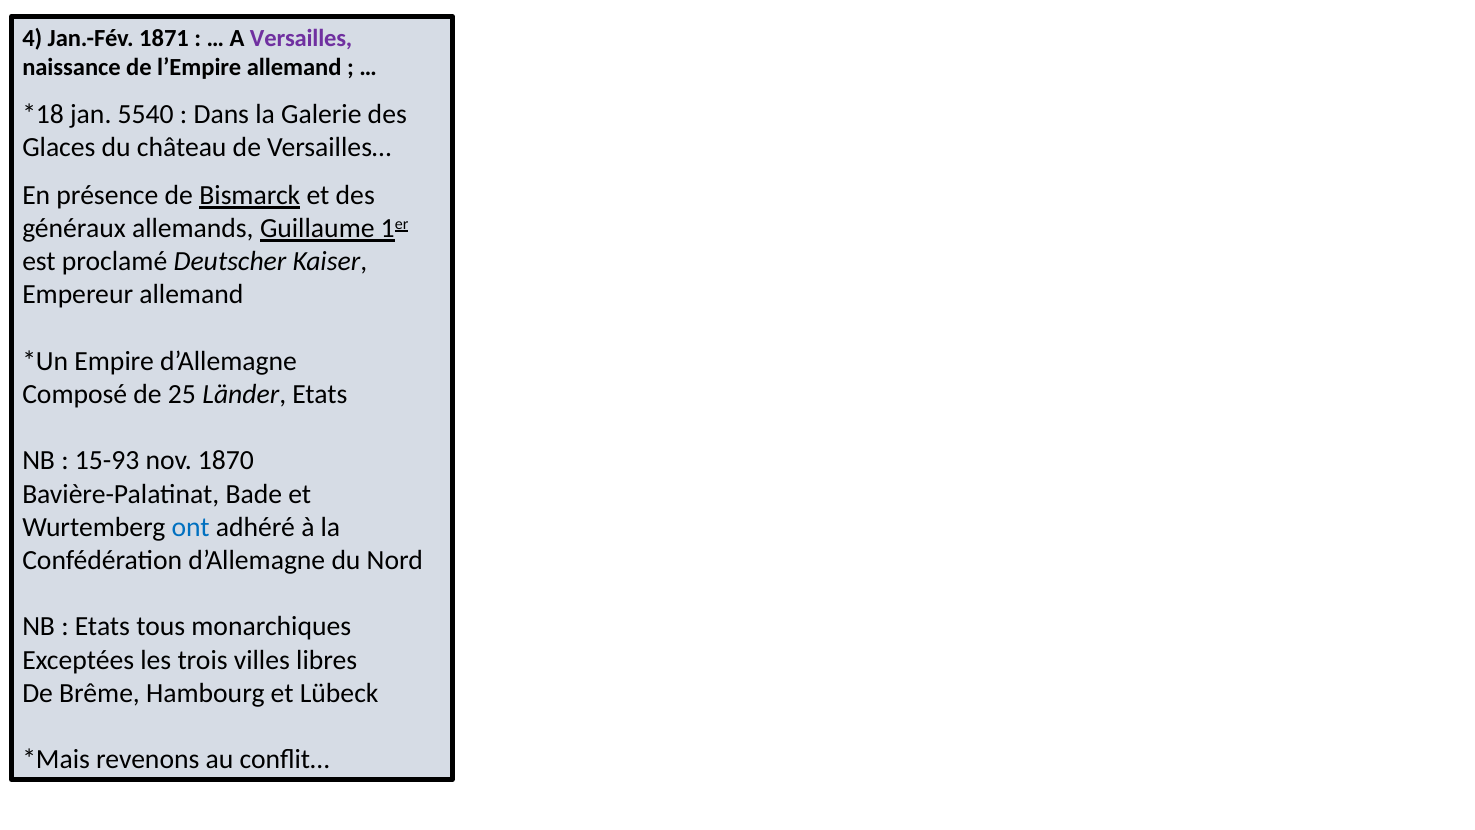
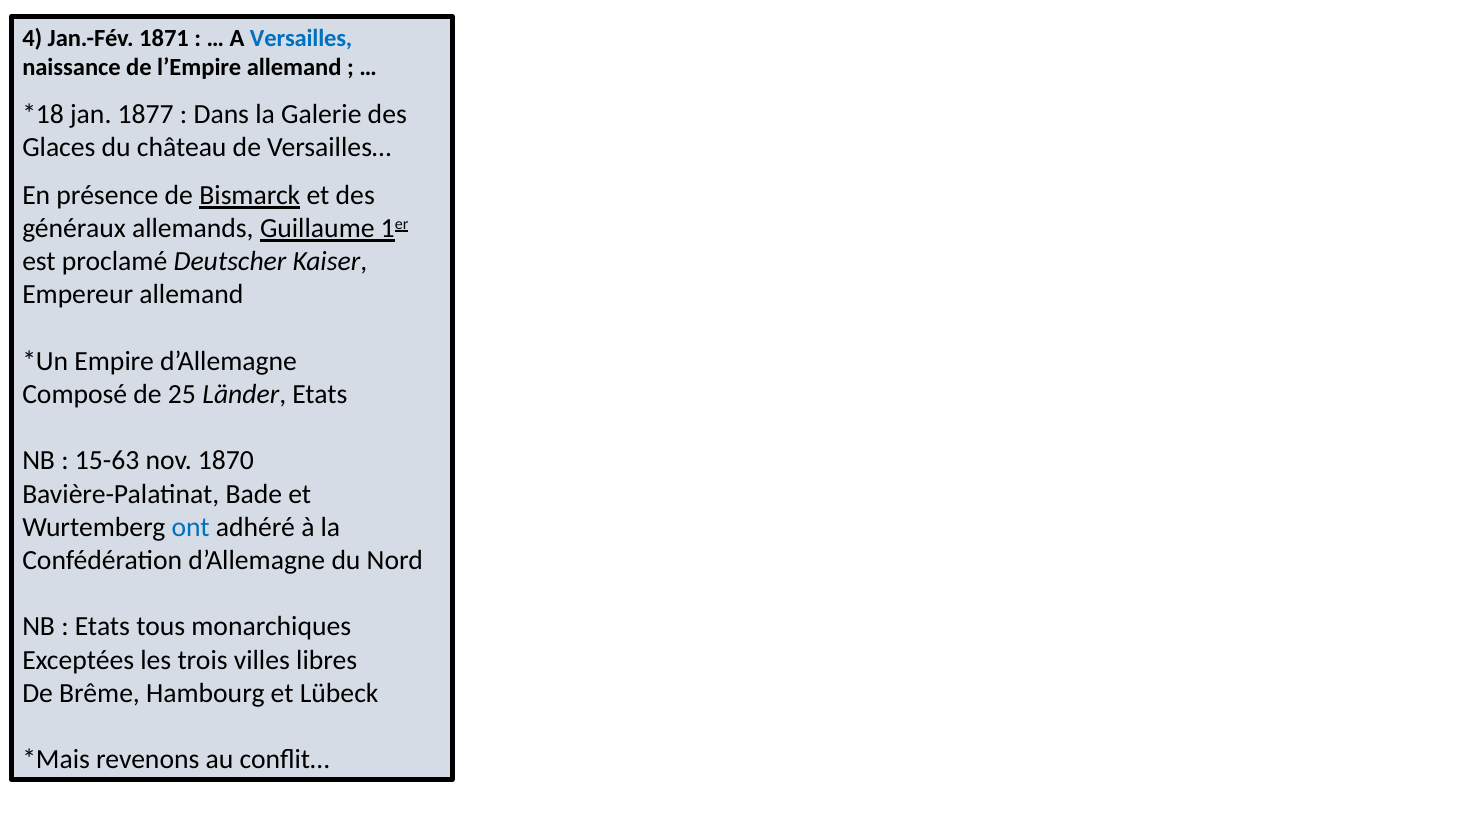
Versailles colour: purple -> blue (301, 38)
5540: 5540 -> 1877 (146, 114)
15-93: 15-93 -> 15-63 (107, 461)
